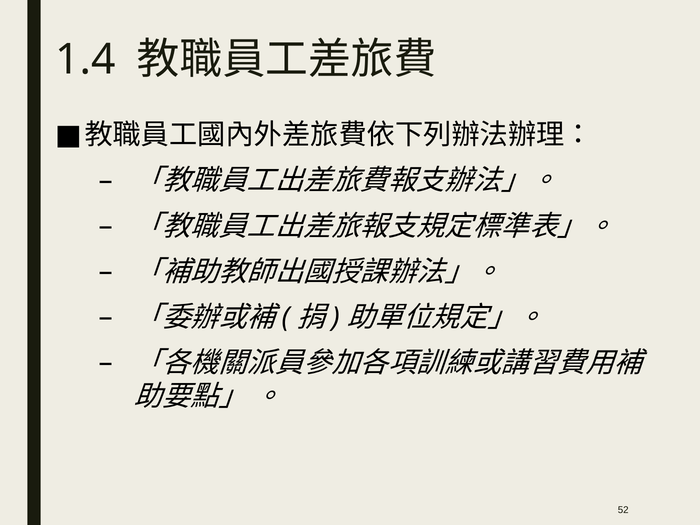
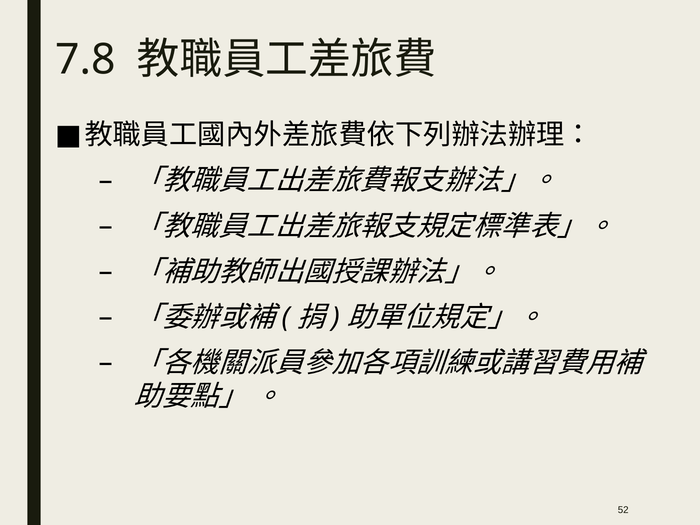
1.4: 1.4 -> 7.8 (85, 59)
